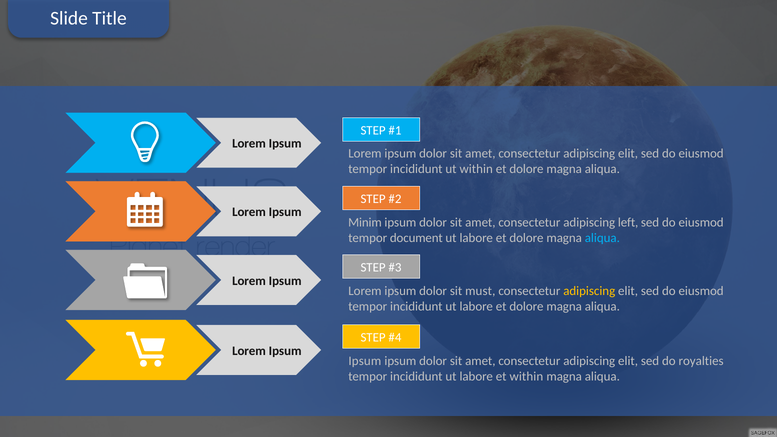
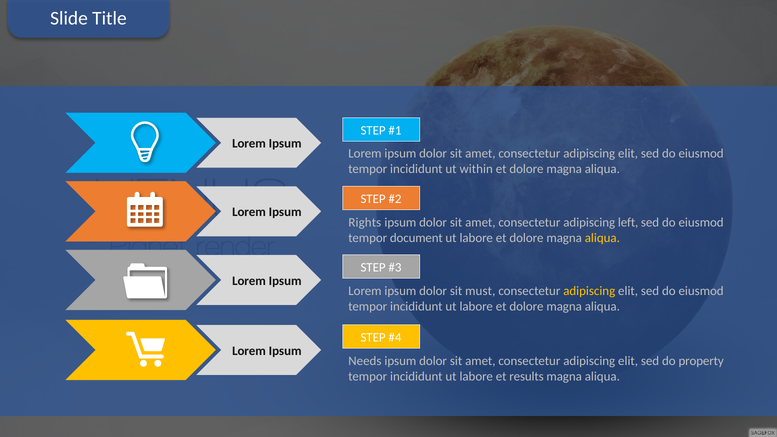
Minim: Minim -> Rights (365, 222)
aliqua colour: light blue -> yellow (602, 238)
Ipsum: Ipsum -> Needs (365, 361)
royalties: royalties -> property (701, 361)
et within: within -> results (527, 376)
